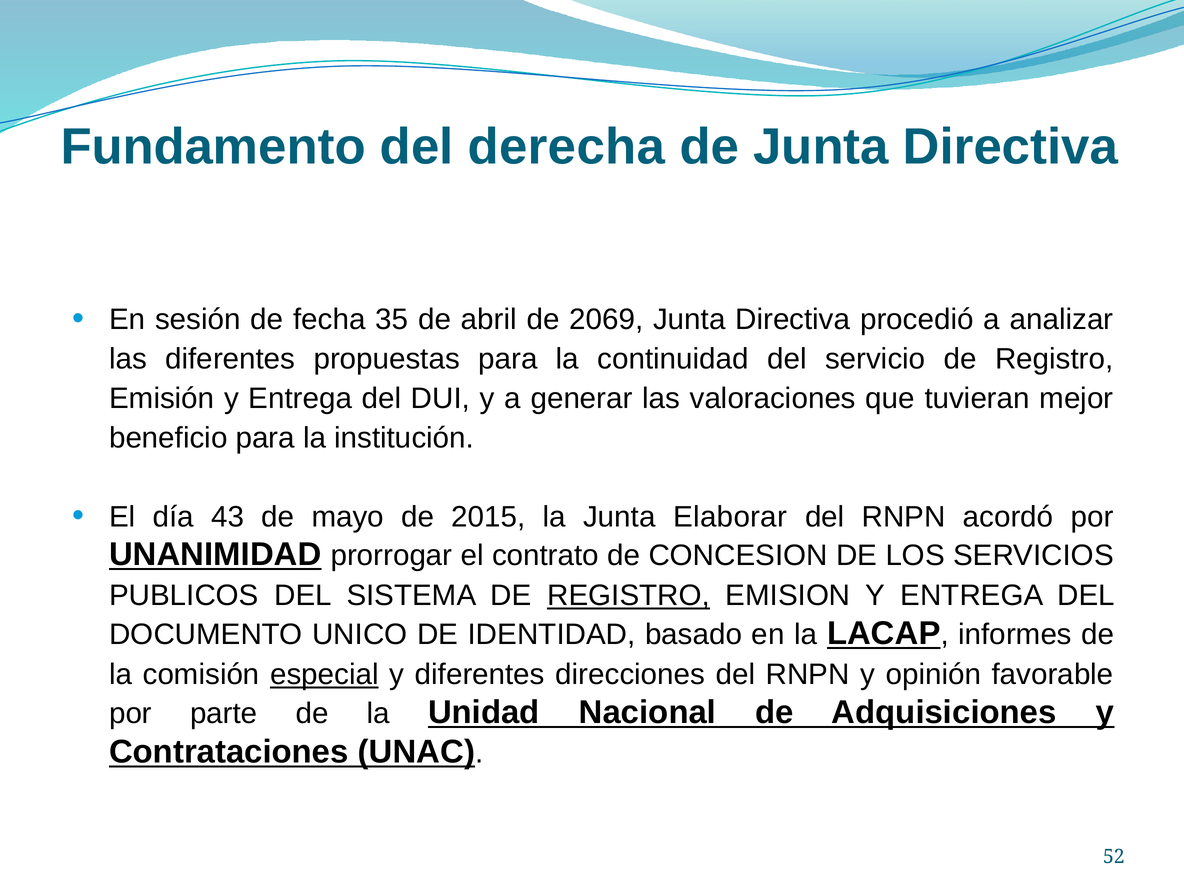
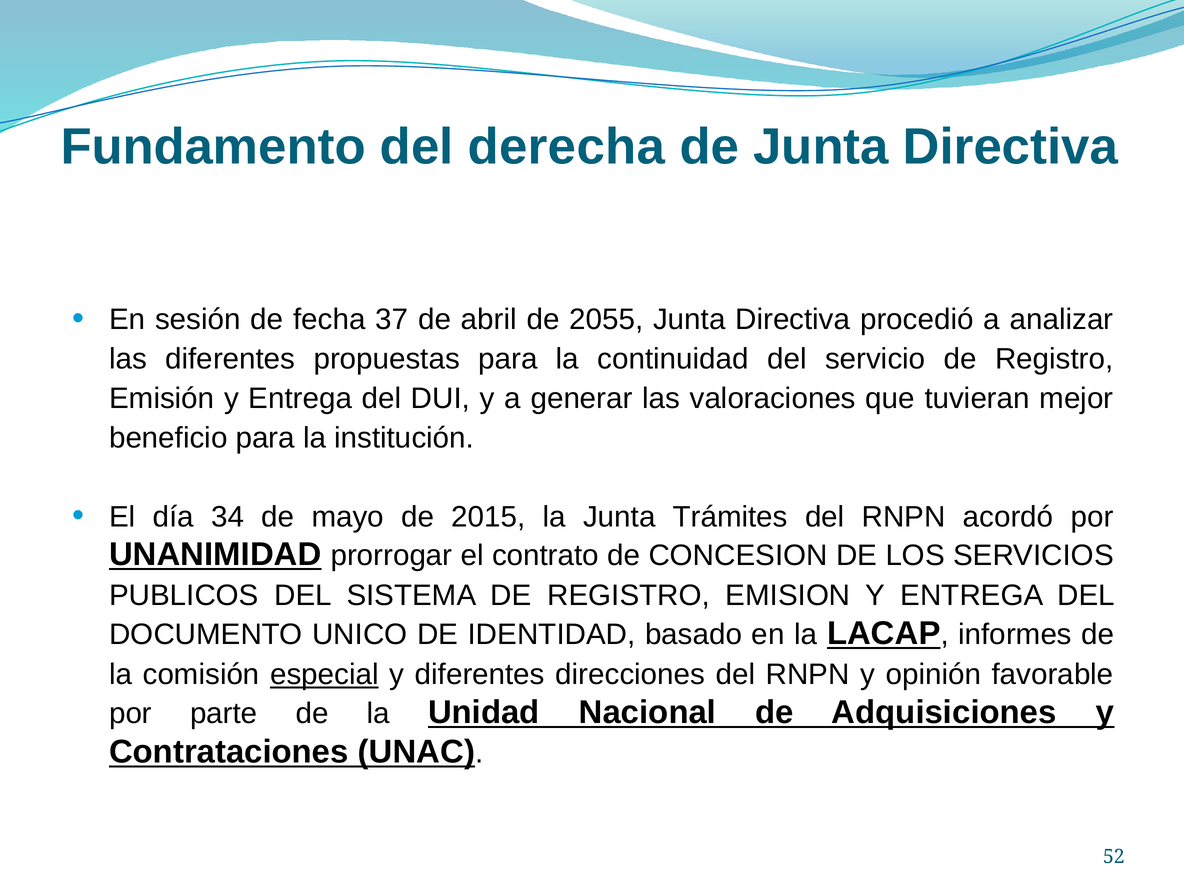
35: 35 -> 37 (392, 319)
2069: 2069 -> 2055 (606, 319)
43: 43 -> 34 (228, 517)
Elaborar: Elaborar -> Trámites (730, 517)
REGISTRO underline: present -> none (629, 596)
